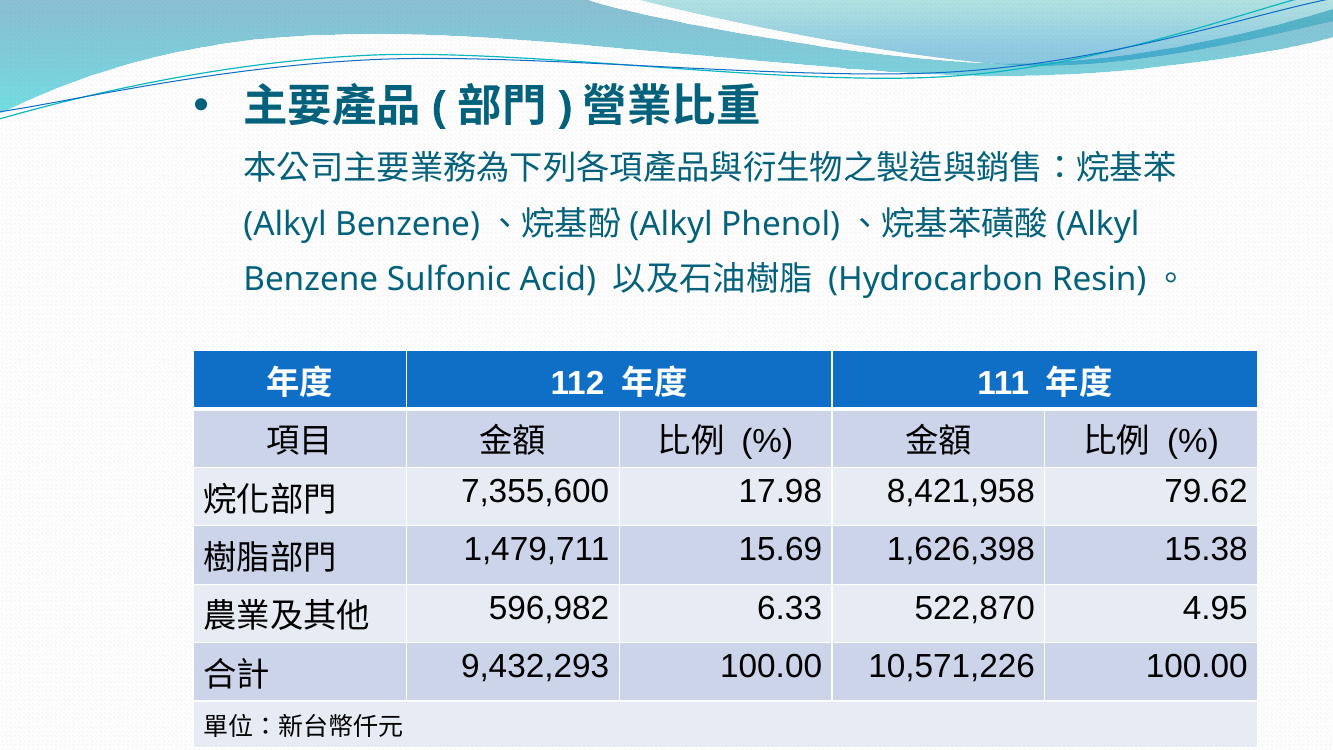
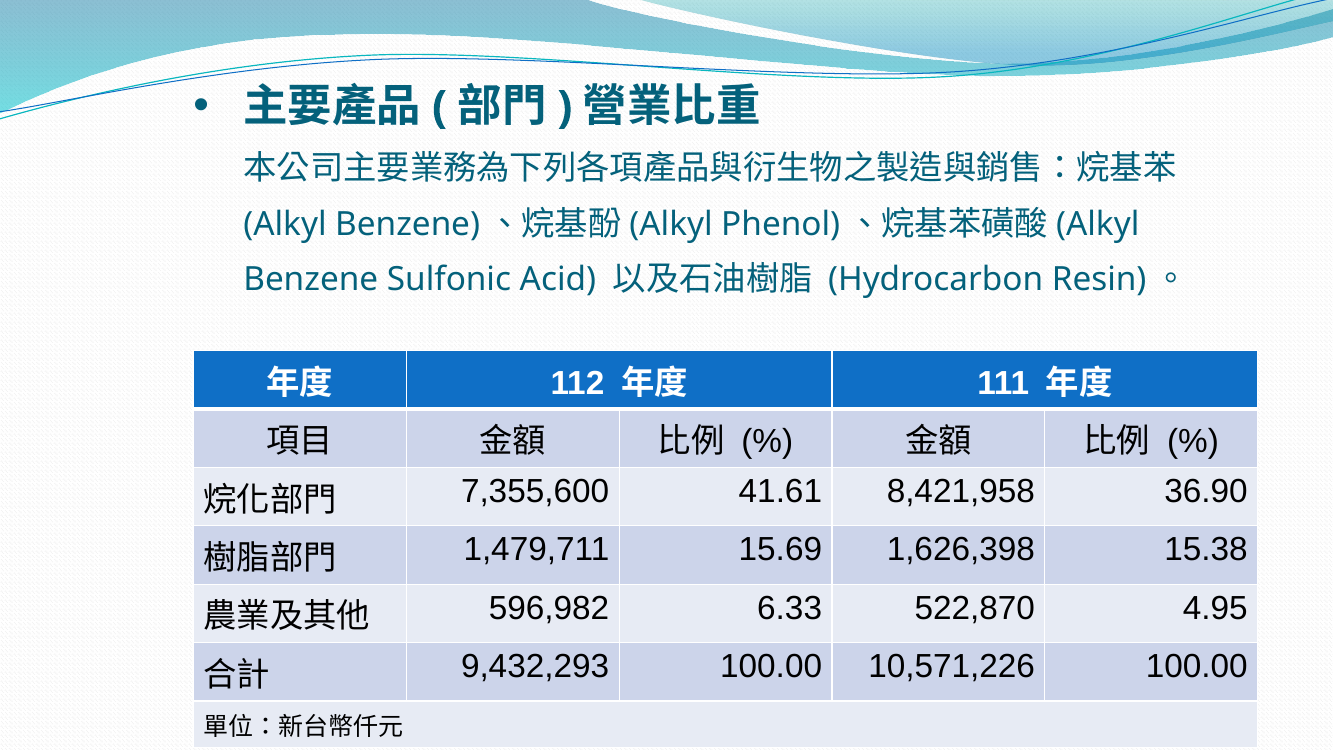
17.98: 17.98 -> 41.61 (780, 491)
79.62: 79.62 -> 36.90 (1206, 491)
